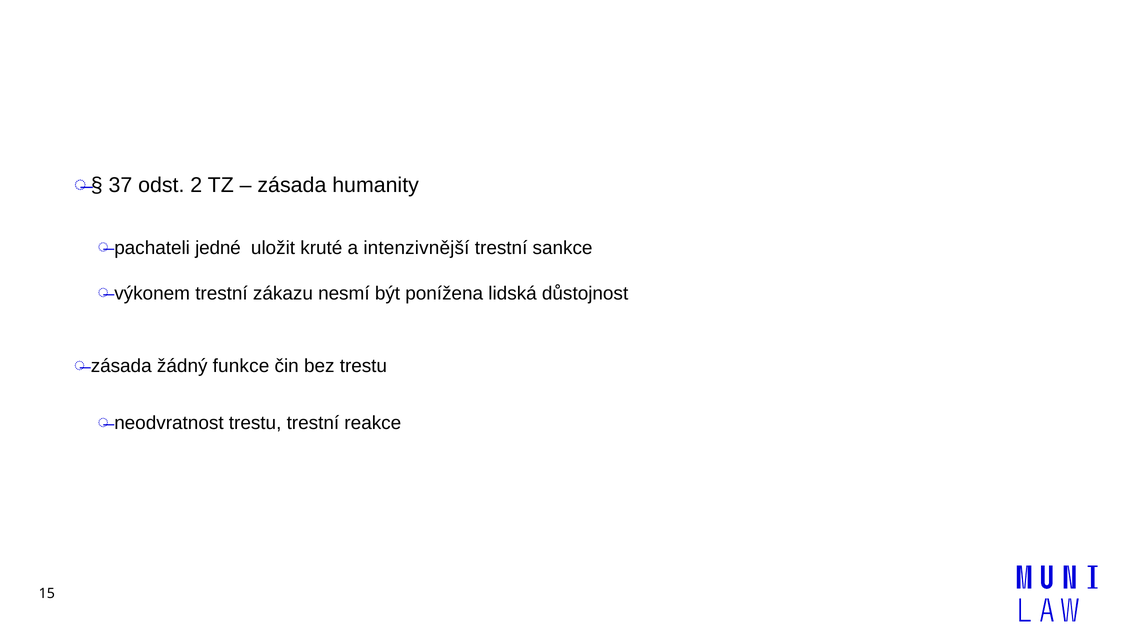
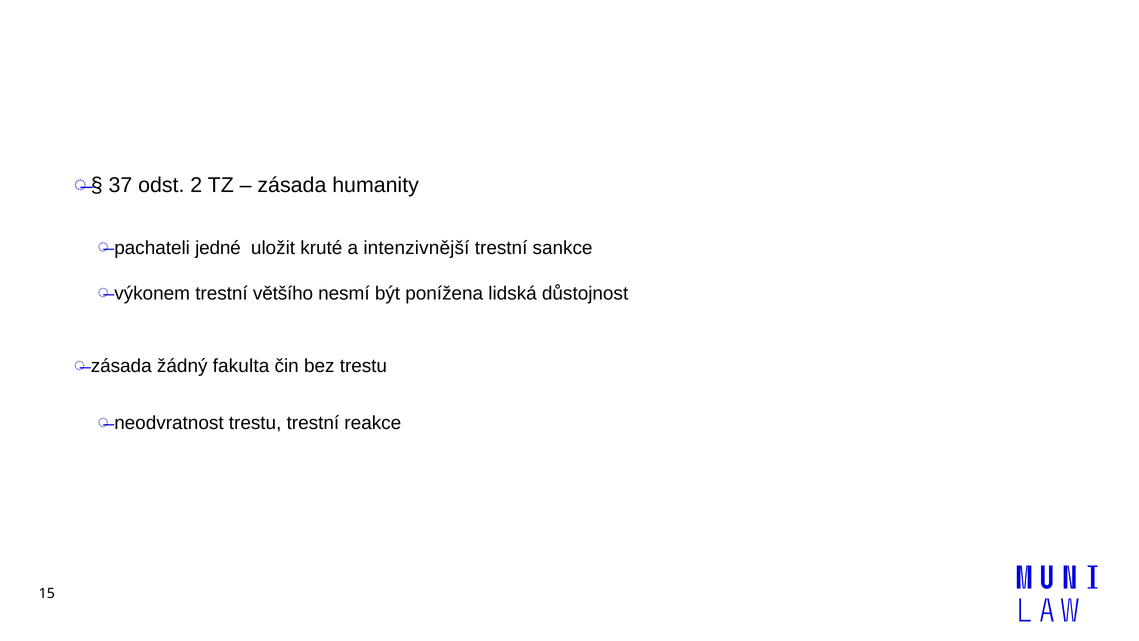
zákazu: zákazu -> většího (283, 293)
funkce: funkce -> fakulta (241, 366)
